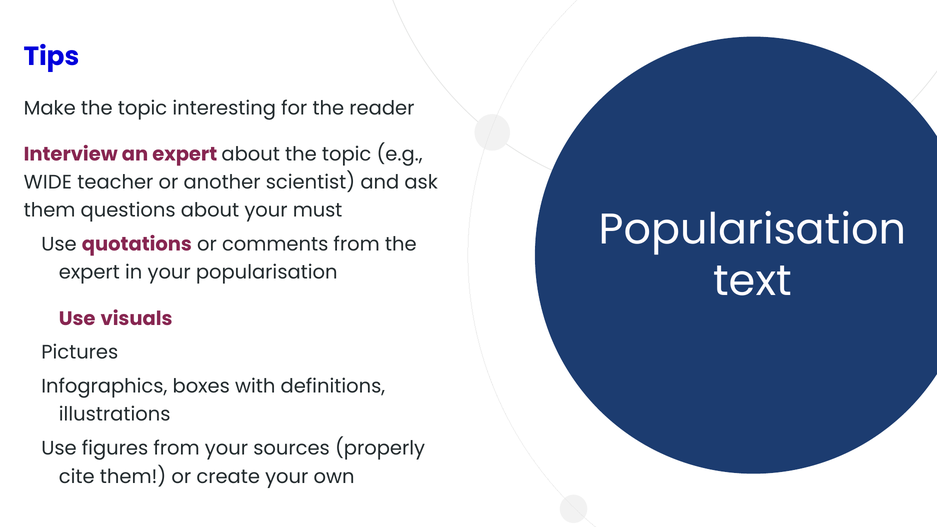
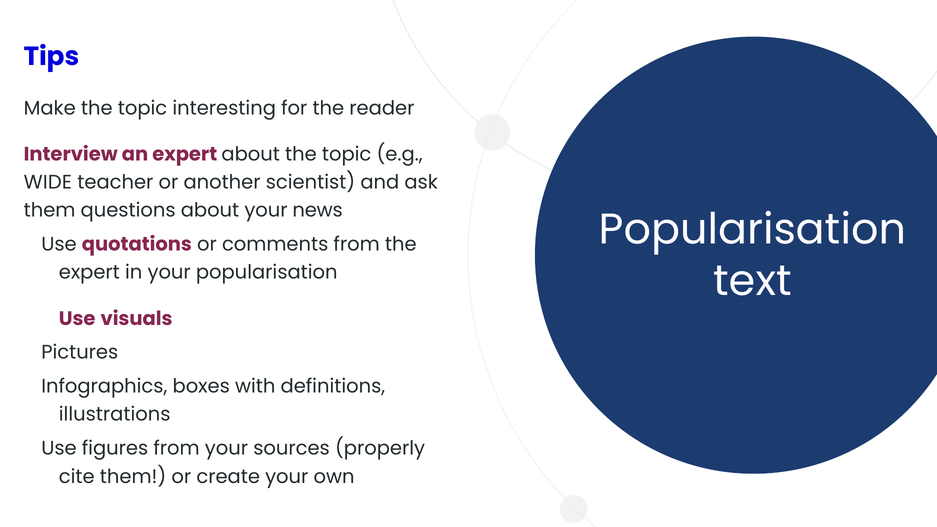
must: must -> news (318, 210)
